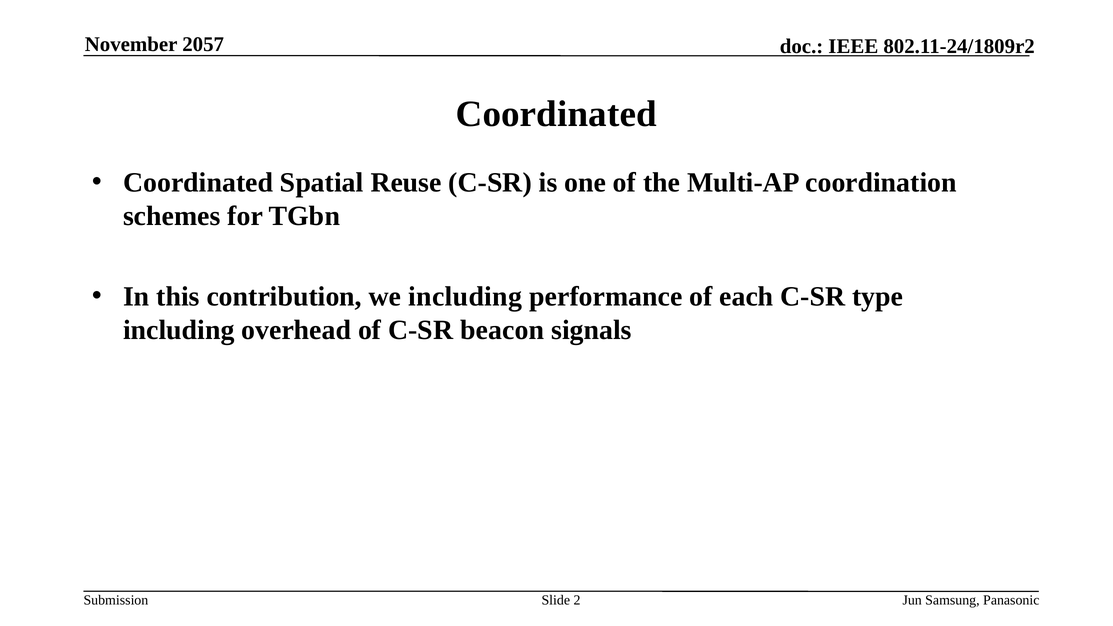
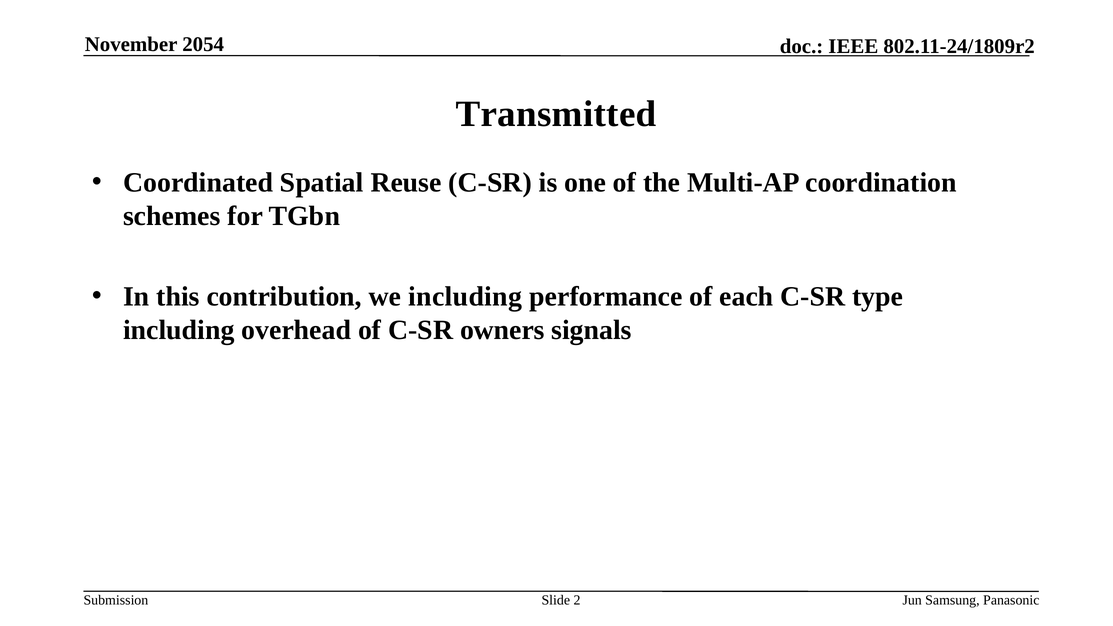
2057: 2057 -> 2054 (203, 44)
Coordinated: Coordinated -> Transmitted (556, 114)
beacon: beacon -> owners (502, 330)
